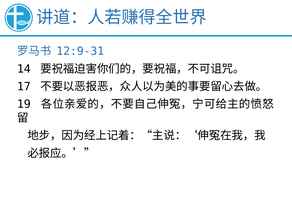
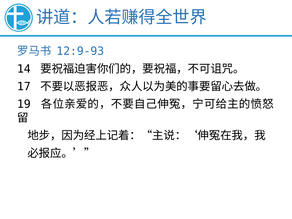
12:9-31: 12:9-31 -> 12:9-93 (80, 51)
